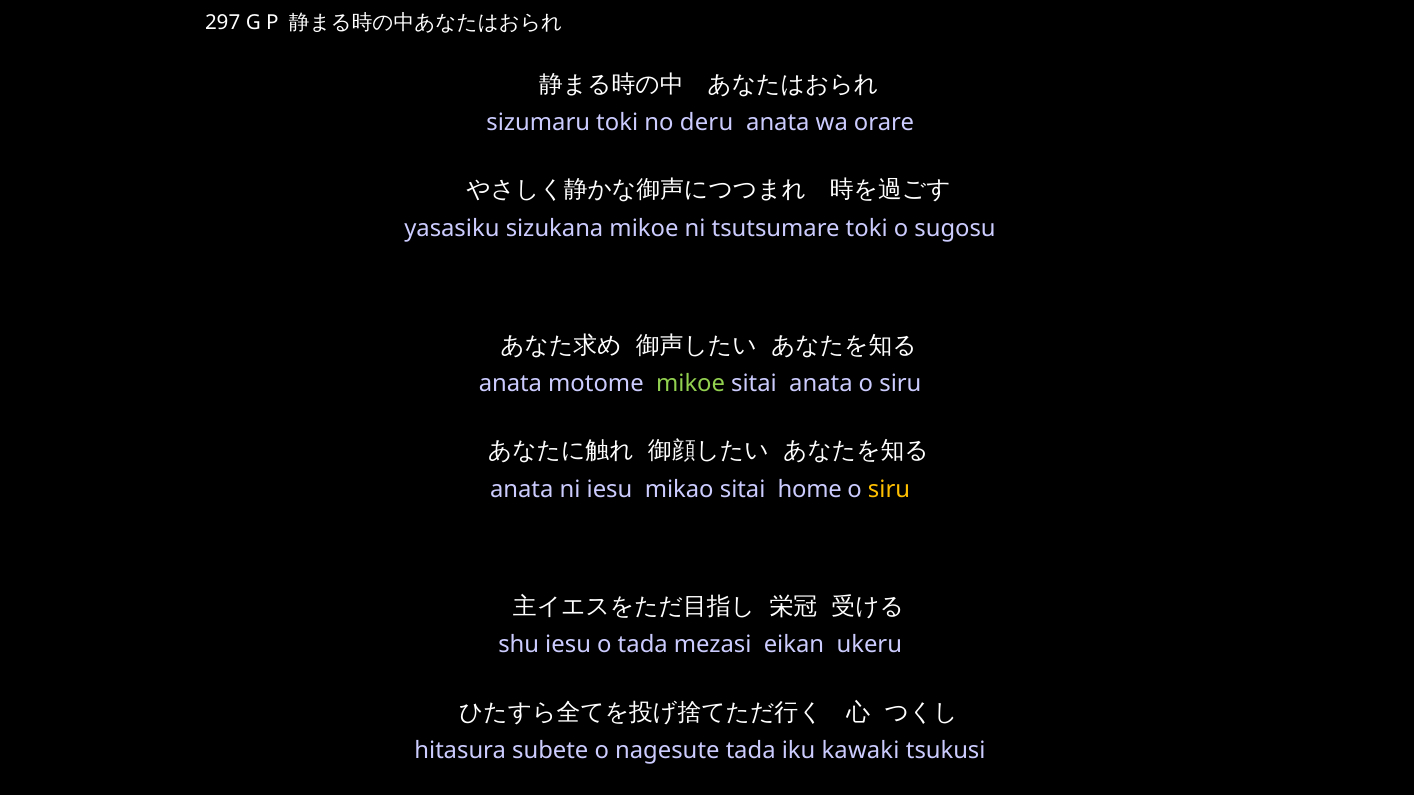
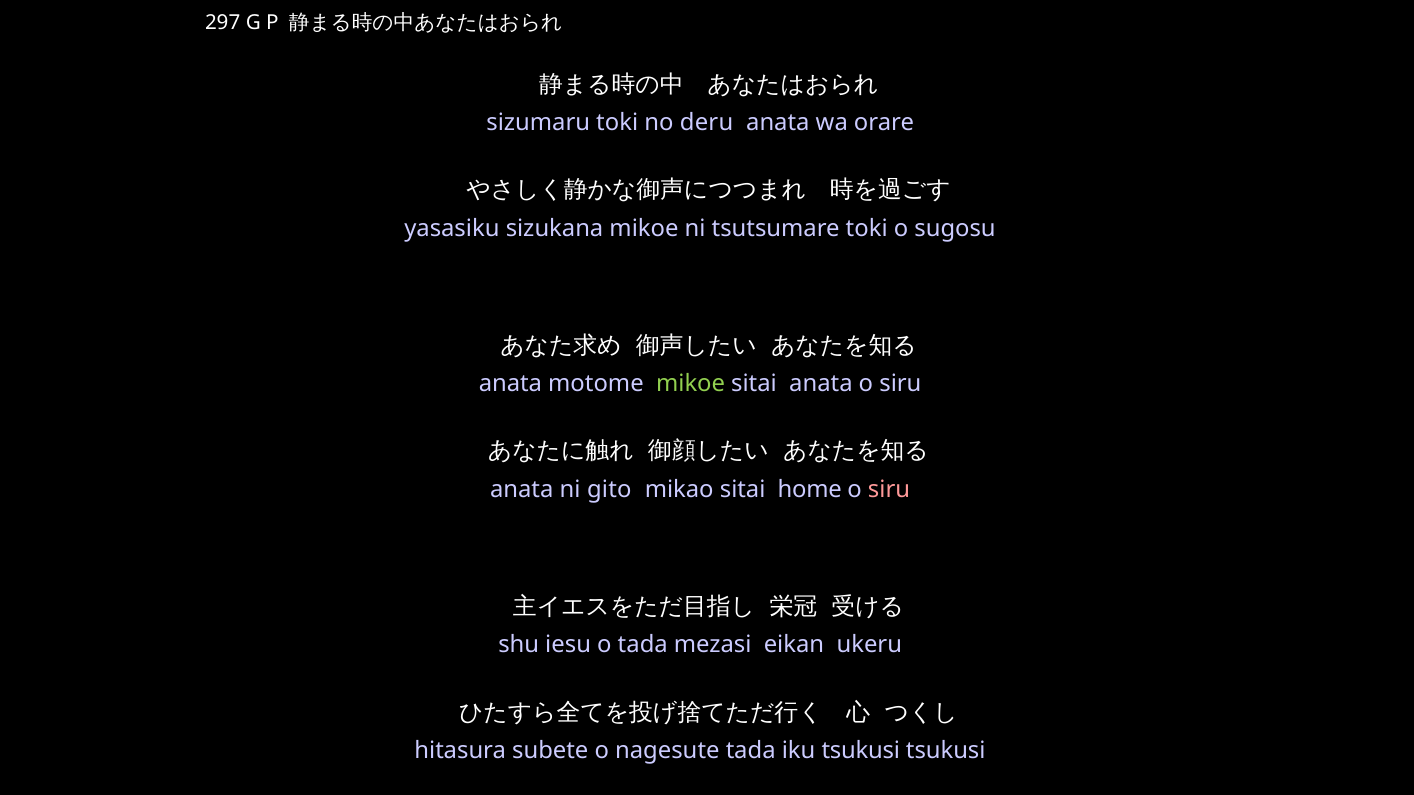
ni iesu: iesu -> gito (609, 490)
siru colour: yellow -> pink (889, 490)
iku kawaki: kawaki -> tsukusi (861, 751)
